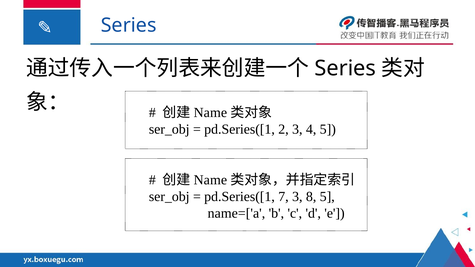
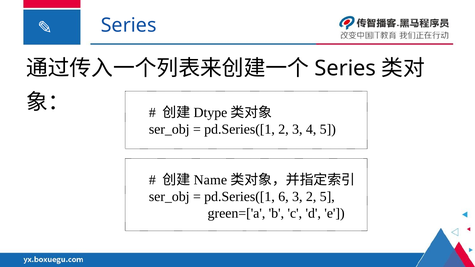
Name: Name -> Dtype (210, 113)
7: 7 -> 6 (283, 197)
3 8: 8 -> 2 (311, 197)
name=['a: name=['a -> green=['a (236, 213)
